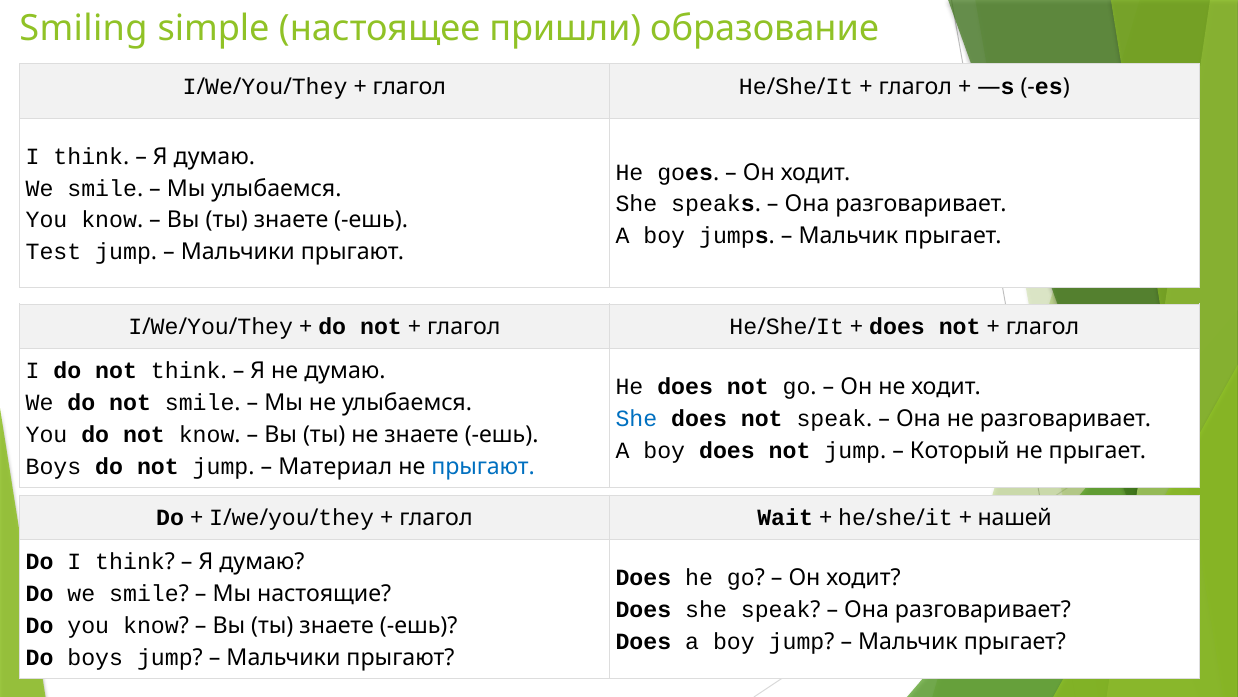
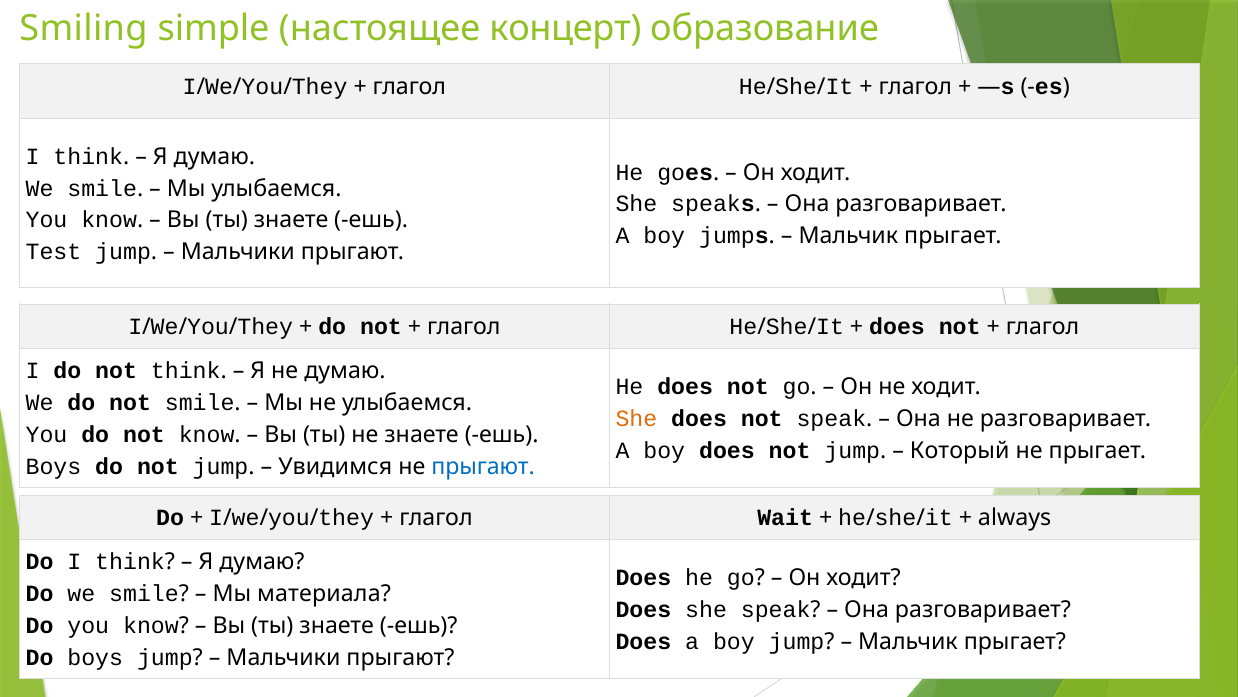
пришли: пришли -> концерт (565, 29)
She colour: blue -> orange (636, 419)
Материал: Материал -> Увидимся (335, 466)
нашей: нашей -> always (1015, 518)
настоящие: настоящие -> материала (324, 594)
